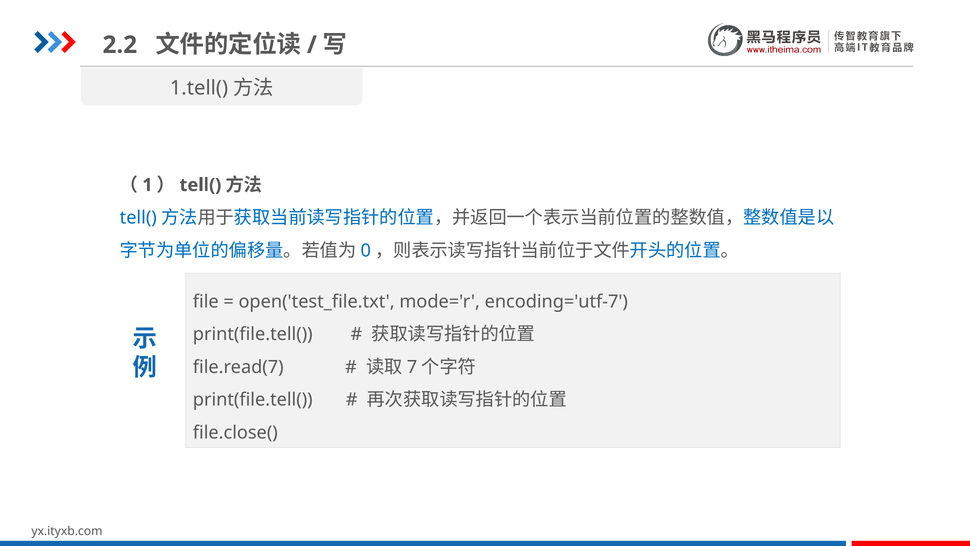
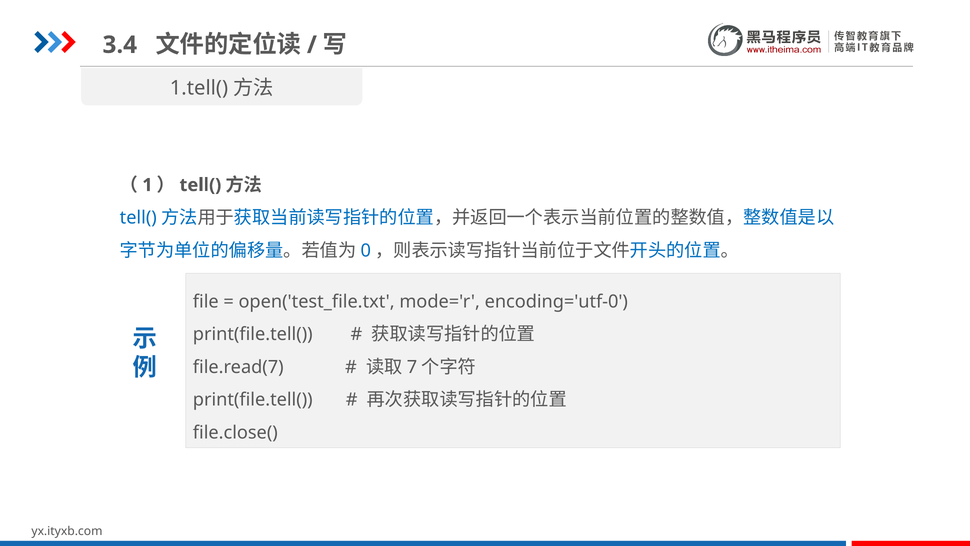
2.2: 2.2 -> 3.4 (120, 45)
encoding='utf-7: encoding='utf-7 -> encoding='utf-0 (556, 302)
